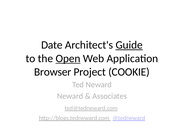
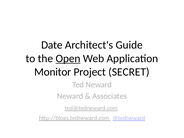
Guide underline: present -> none (129, 45)
Browser: Browser -> Monitor (53, 72)
COOKIE: COOKIE -> SECRET (129, 72)
